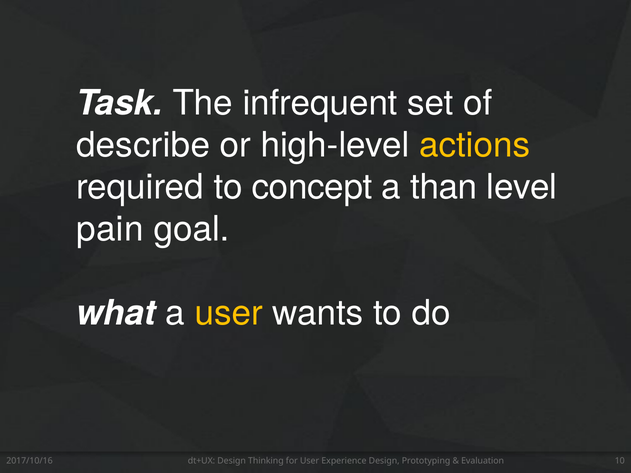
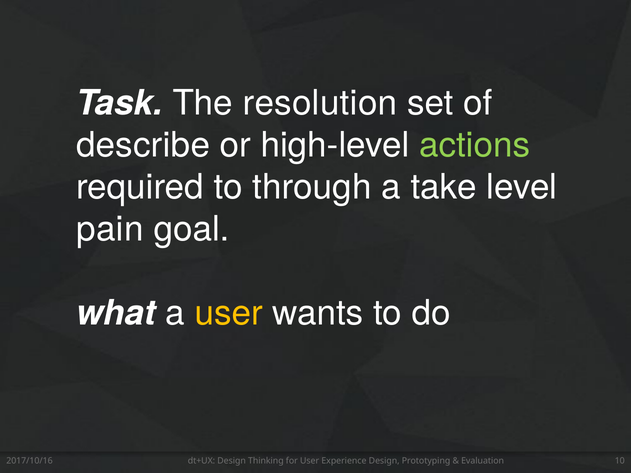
infrequent: infrequent -> resolution (320, 103)
actions colour: yellow -> light green (475, 145)
concept: concept -> through (312, 187)
than: than -> take (444, 187)
